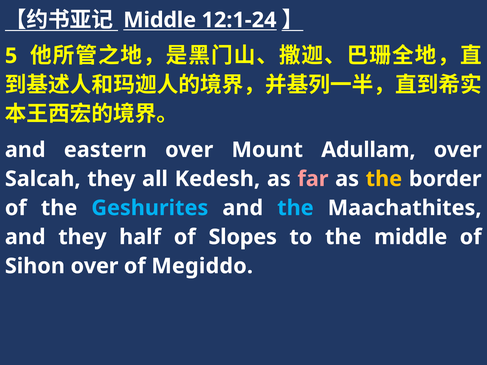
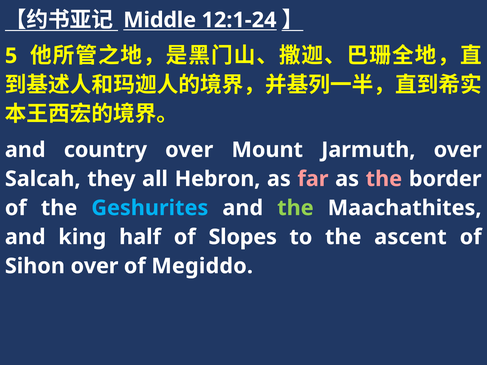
eastern: eastern -> country (105, 150)
Adullam: Adullam -> Jarmuth (368, 150)
Kedesh: Kedesh -> Hebron (218, 179)
the colour: yellow -> pink (384, 179)
the colour: light blue -> light green (295, 208)
and they: they -> king (82, 237)
the middle: middle -> ascent (410, 237)
